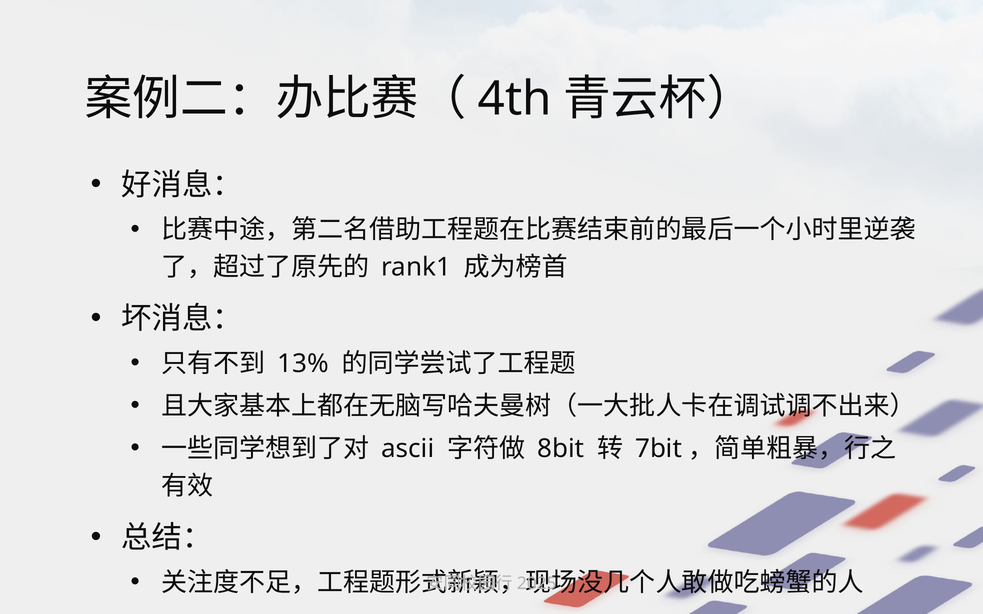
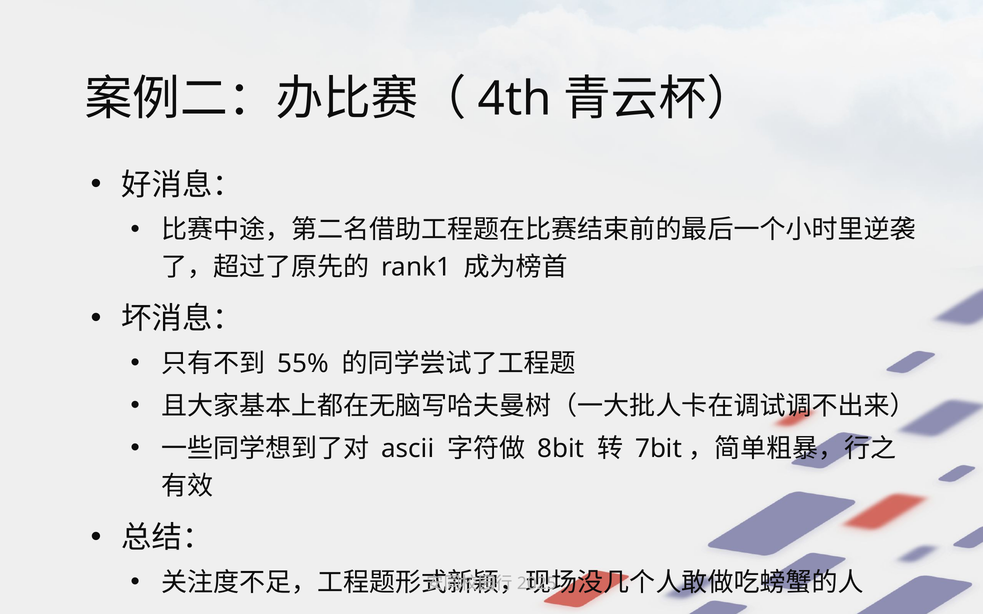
13%: 13% -> 55% (303, 364)
